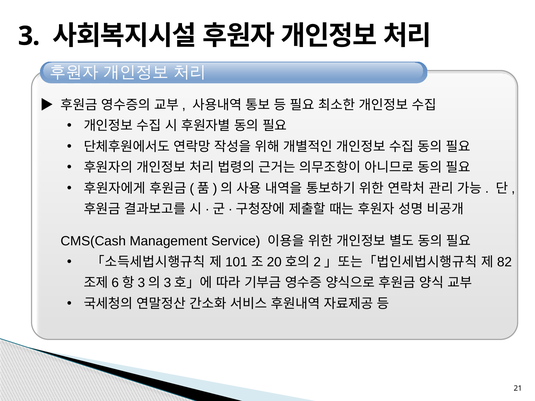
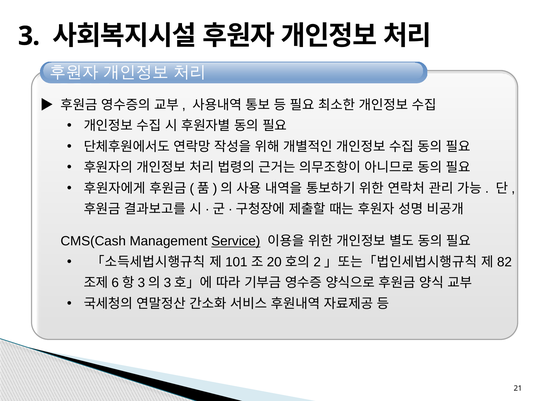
Service underline: none -> present (236, 241)
